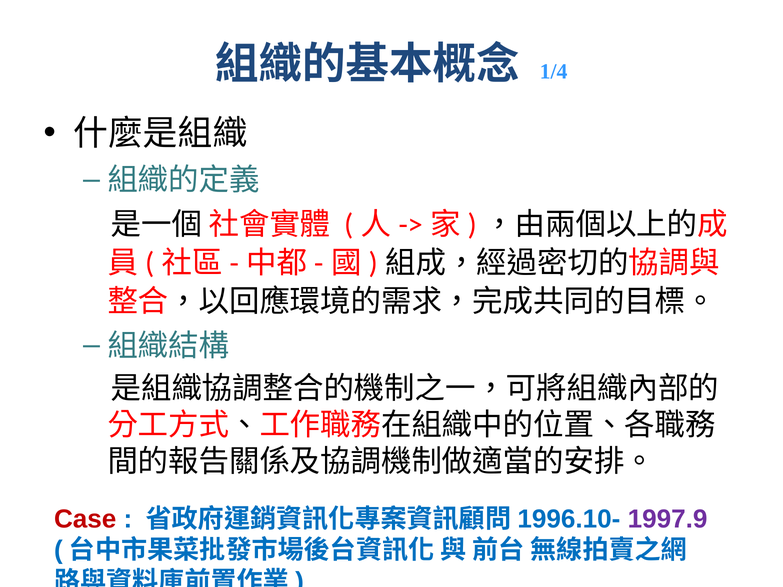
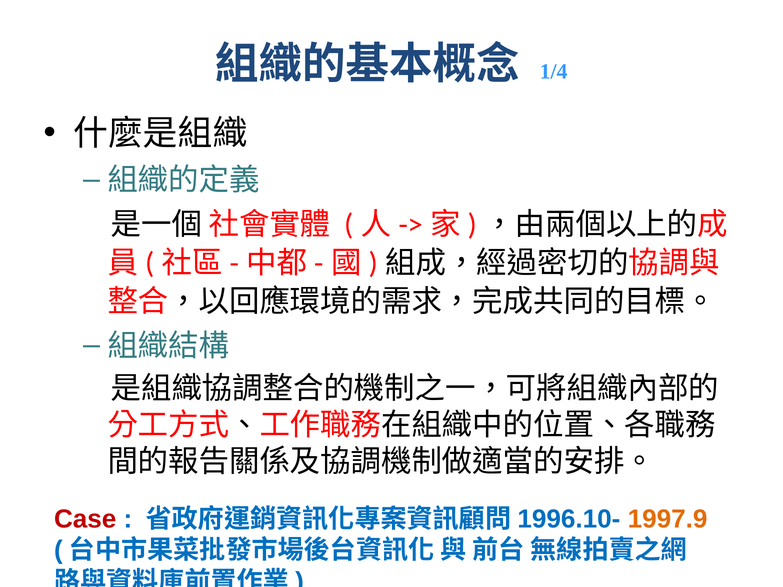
1997.9 colour: purple -> orange (668, 519)
